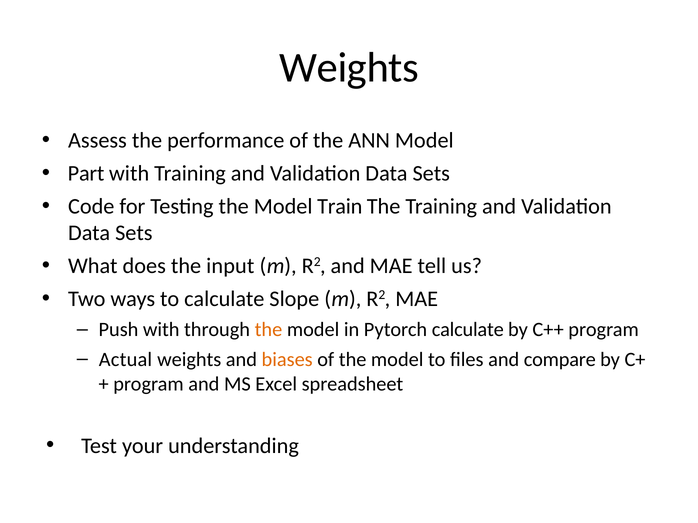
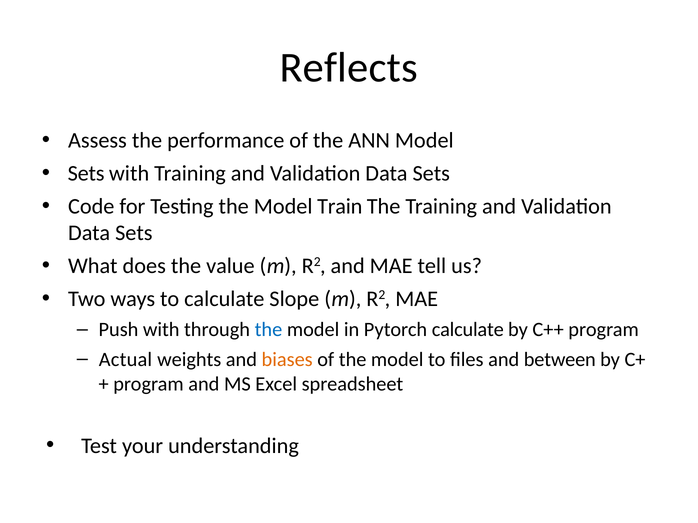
Weights: Weights -> Reflects (349, 68)
Part: Part -> Sets (86, 174)
input: input -> value (230, 266)
the colour: orange -> blue (268, 330)
compare: compare -> between (560, 360)
